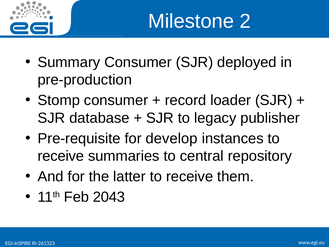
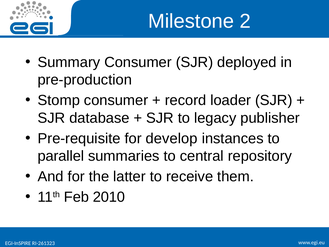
receive: receive -> parallel (61, 156)
2043: 2043 -> 2010 (109, 197)
